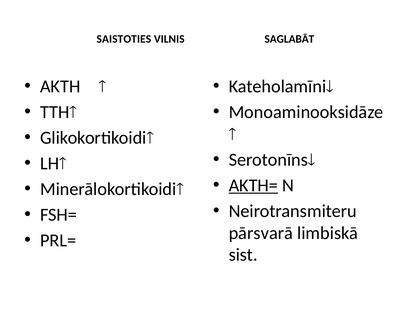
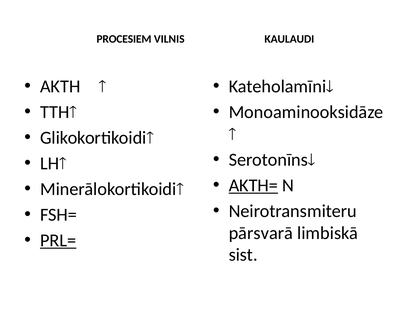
SAISTOTIES: SAISTOTIES -> PROCESIEM (124, 39)
SAGLABĀT: SAGLABĀT -> KAULAUDI (289, 39)
PRL= underline: none -> present (58, 240)
